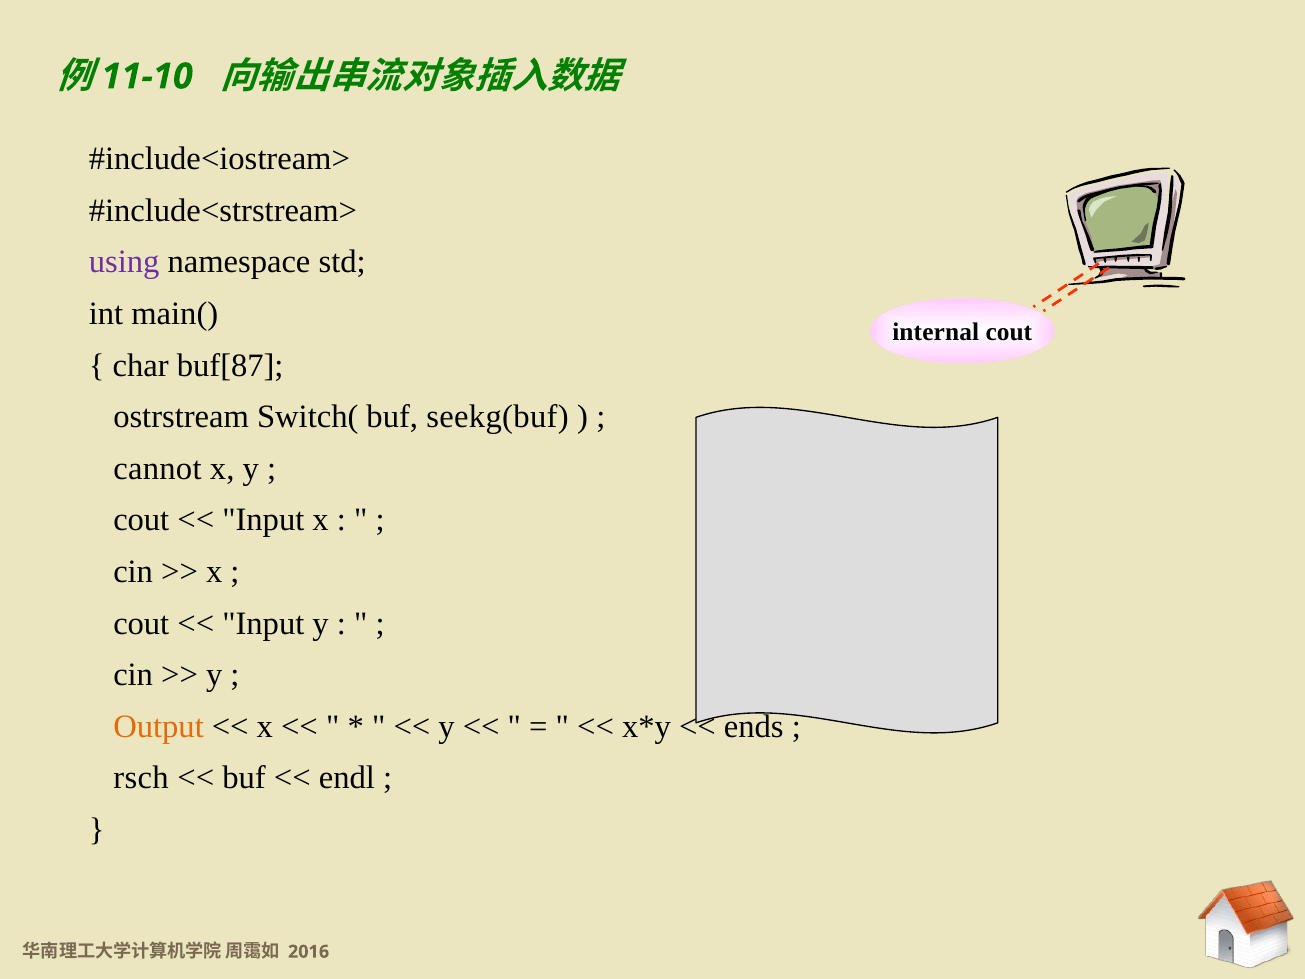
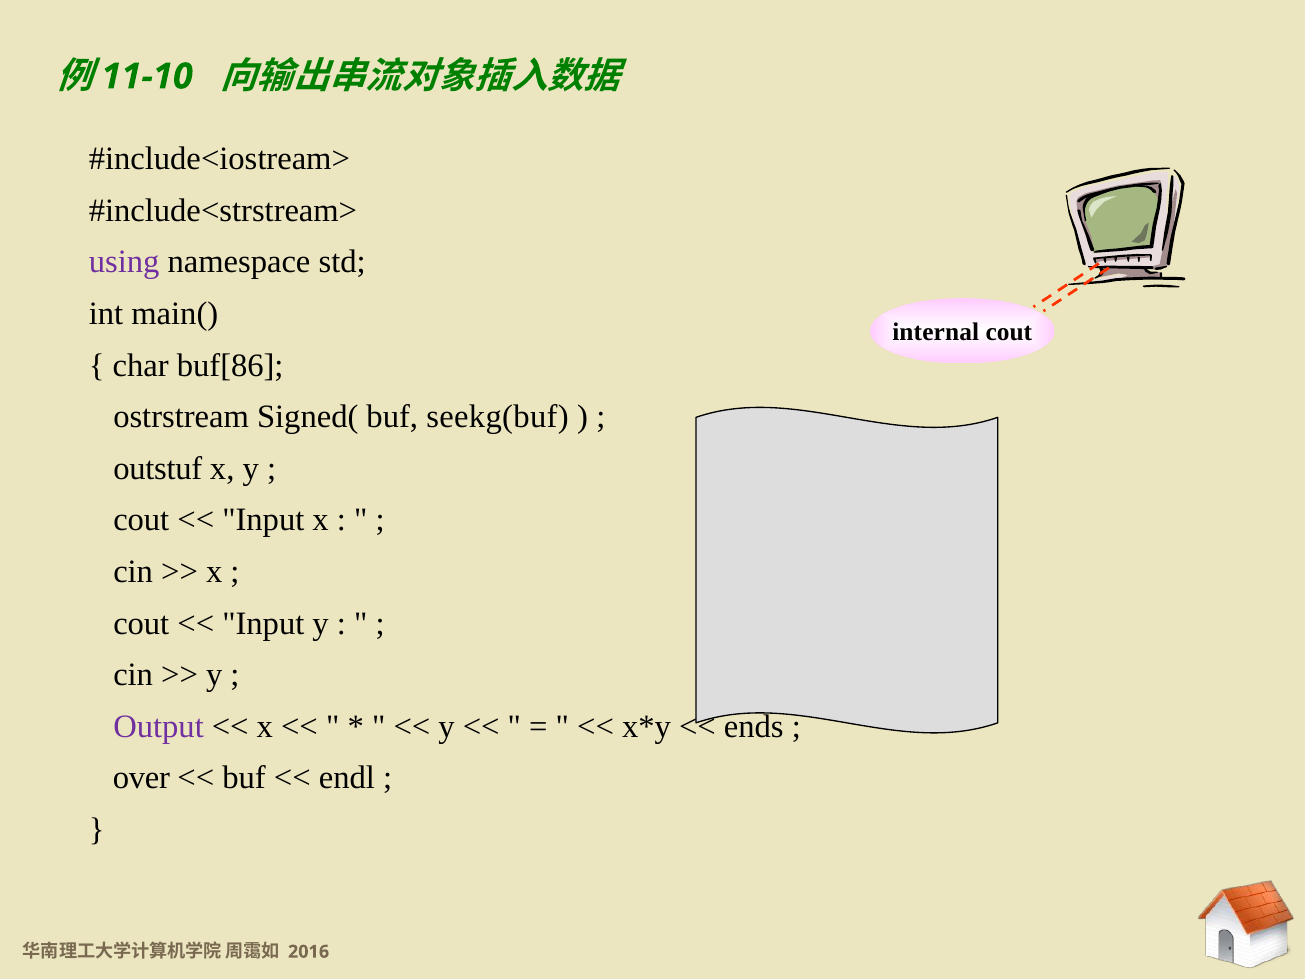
buf[87: buf[87 -> buf[86 (230, 365)
Switch(: Switch( -> Signed( (308, 417)
cannot: cannot -> outstuf (158, 468)
Output colour: orange -> purple (159, 726)
rsch: rsch -> over (141, 778)
